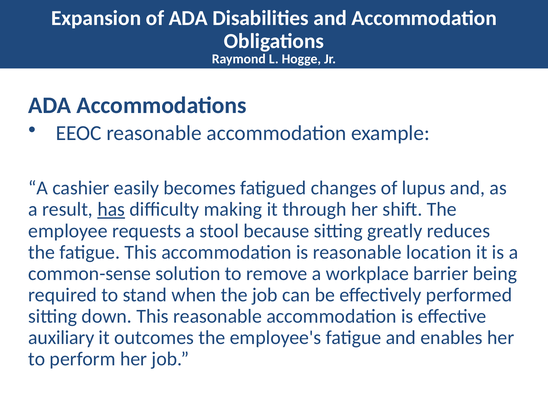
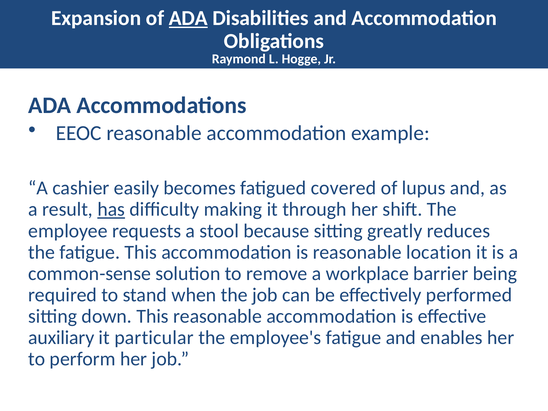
ADA underline: none -> present (188, 18)
changes: changes -> covered (344, 188)
outcomes: outcomes -> particular (154, 338)
